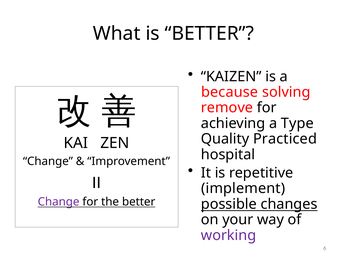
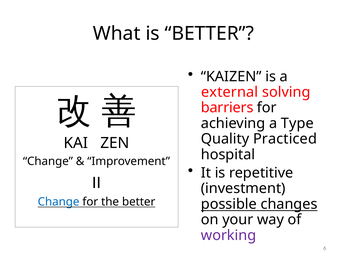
because: because -> external (230, 92)
remove: remove -> barriers (227, 108)
implement: implement -> investment (243, 189)
Change colour: purple -> blue (59, 202)
